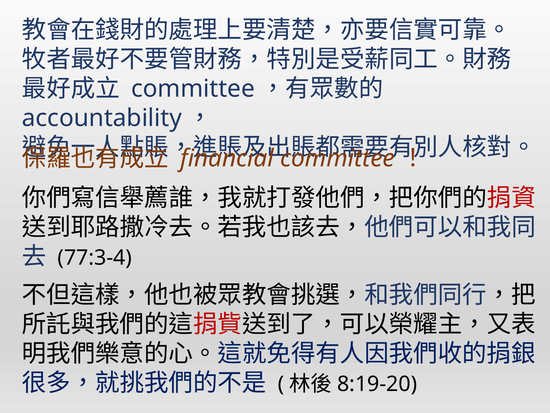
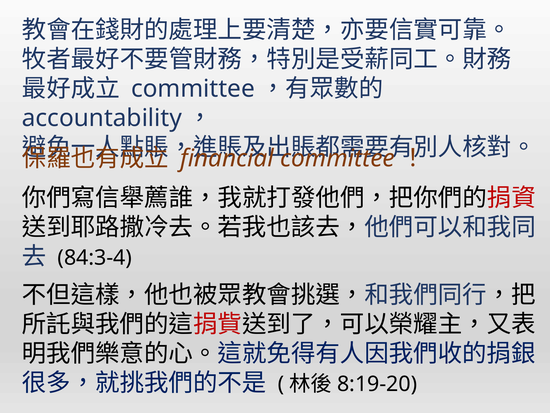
77:3-4: 77:3-4 -> 84:3-4 (95, 258)
